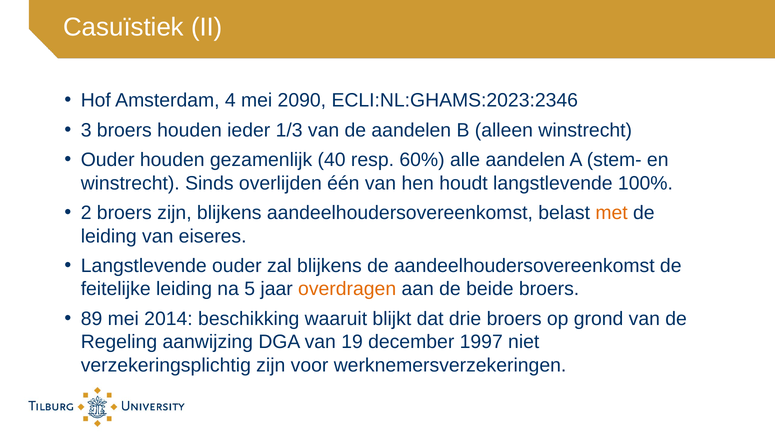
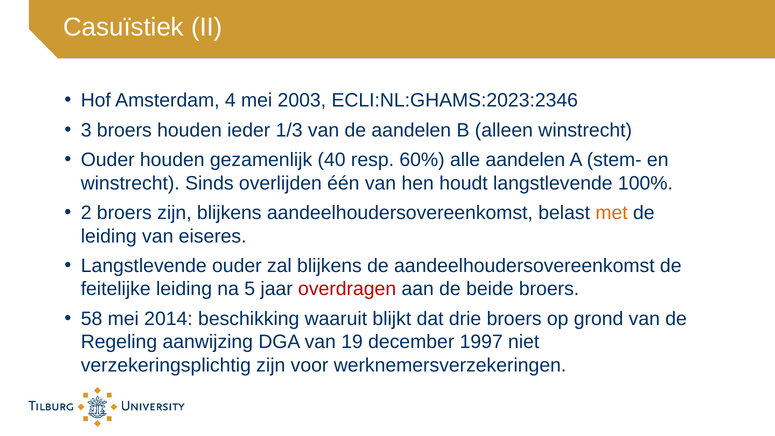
2090: 2090 -> 2003 (302, 100)
overdragen colour: orange -> red (347, 289)
89: 89 -> 58 (92, 319)
